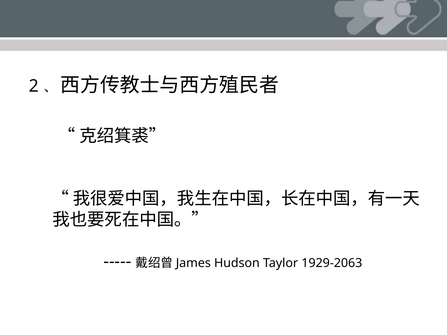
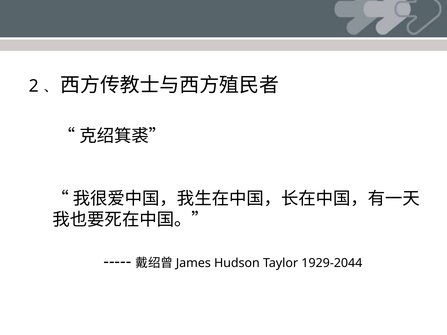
1929-2063: 1929-2063 -> 1929-2044 (332, 263)
